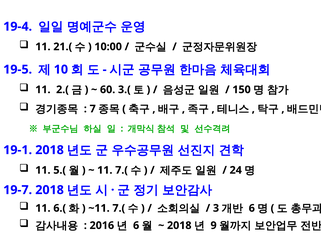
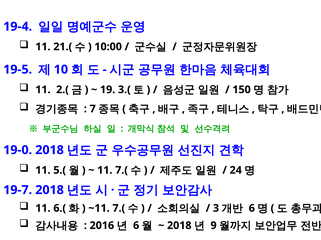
60: 60 -> 19 (108, 90)
19-1: 19-1 -> 19-0 (18, 150)
